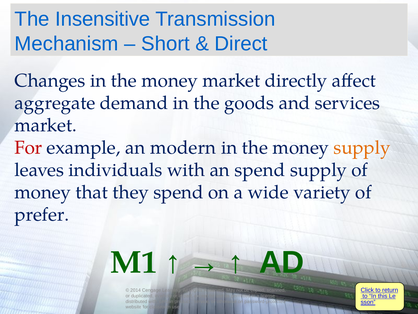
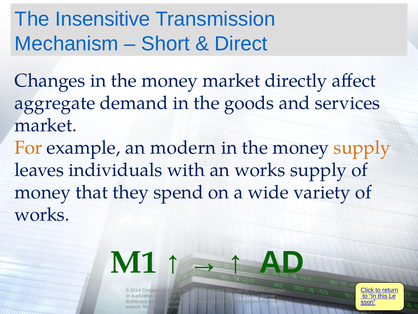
For colour: red -> orange (28, 148)
an spend: spend -> works (260, 170)
prefer: prefer -> works (42, 214)
